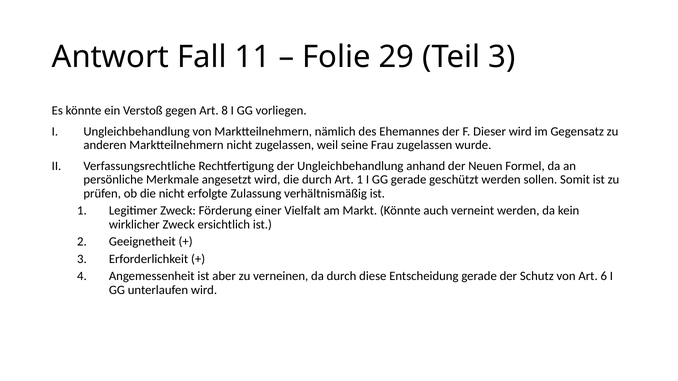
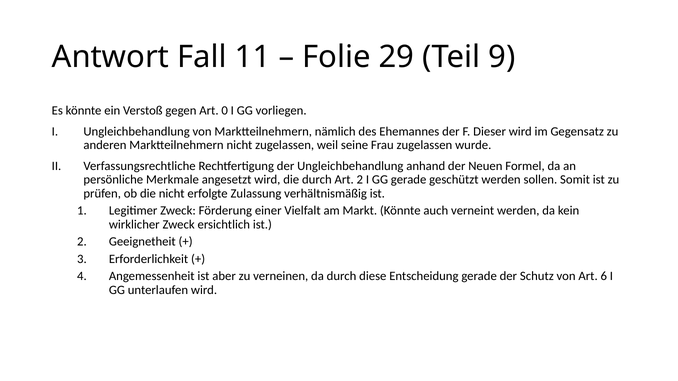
Teil 3: 3 -> 9 (502, 57)
8: 8 -> 0 (225, 111)
Art 1: 1 -> 2 (360, 180)
